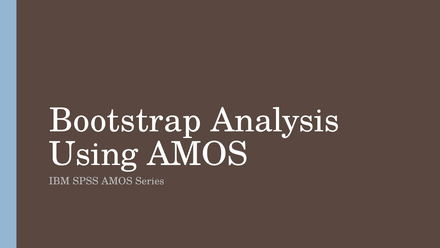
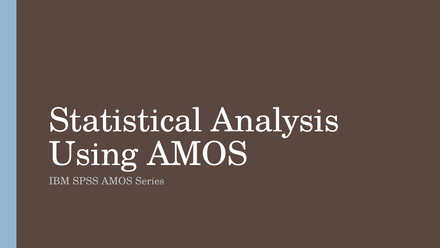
Bootstrap: Bootstrap -> Statistical (126, 120)
